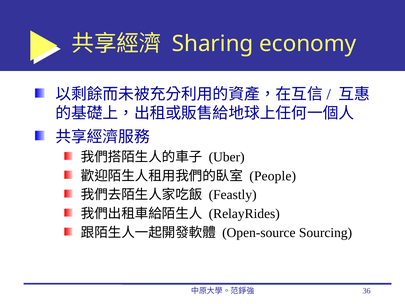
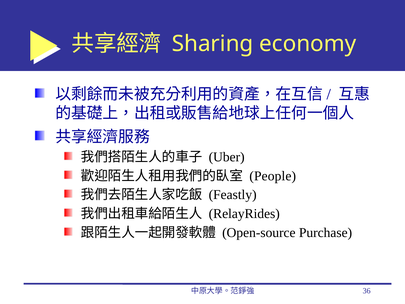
Sourcing: Sourcing -> Purchase (326, 233)
